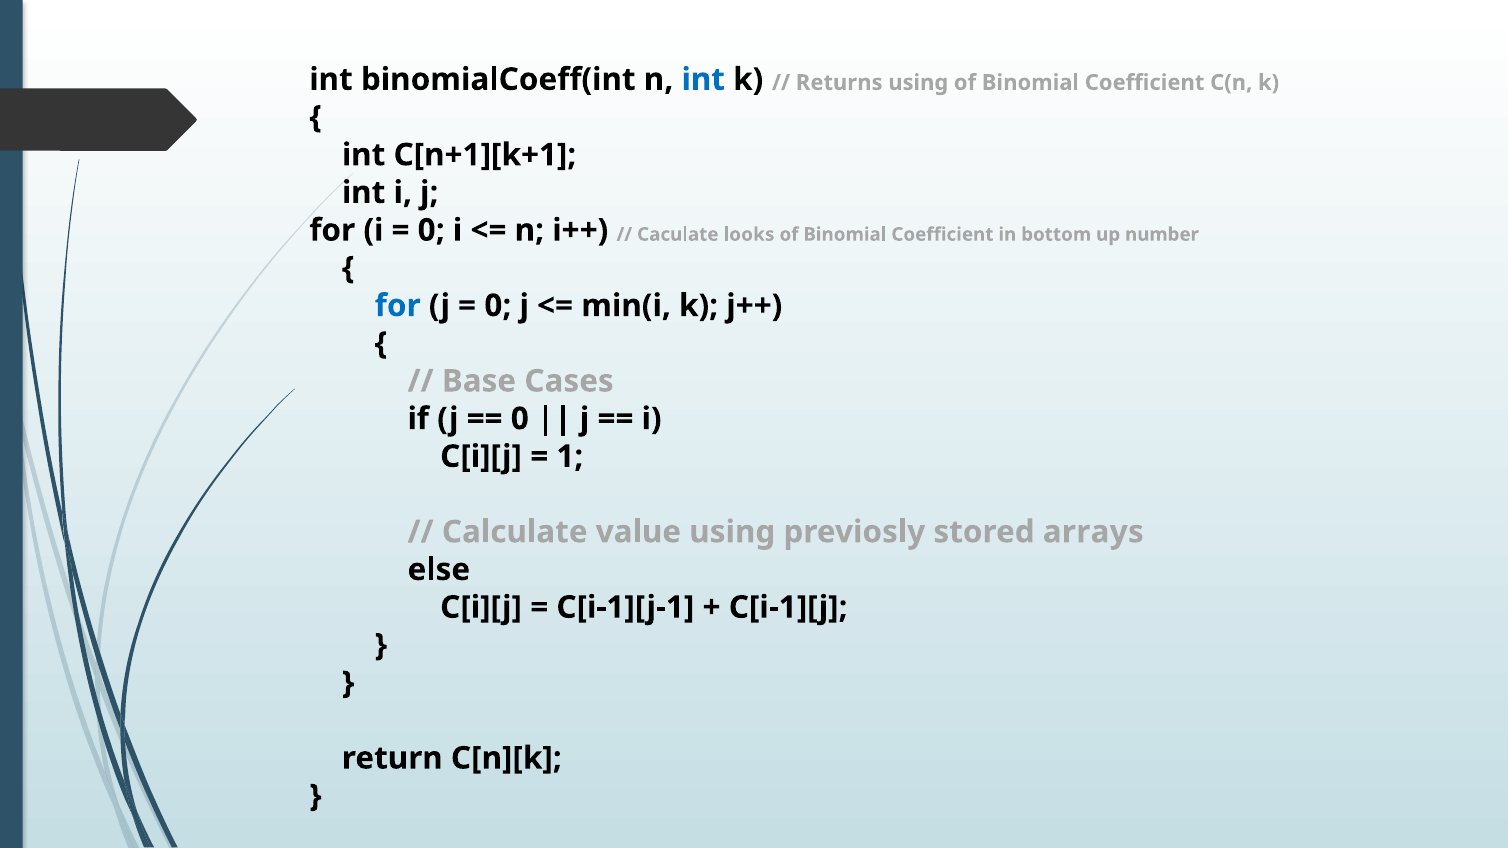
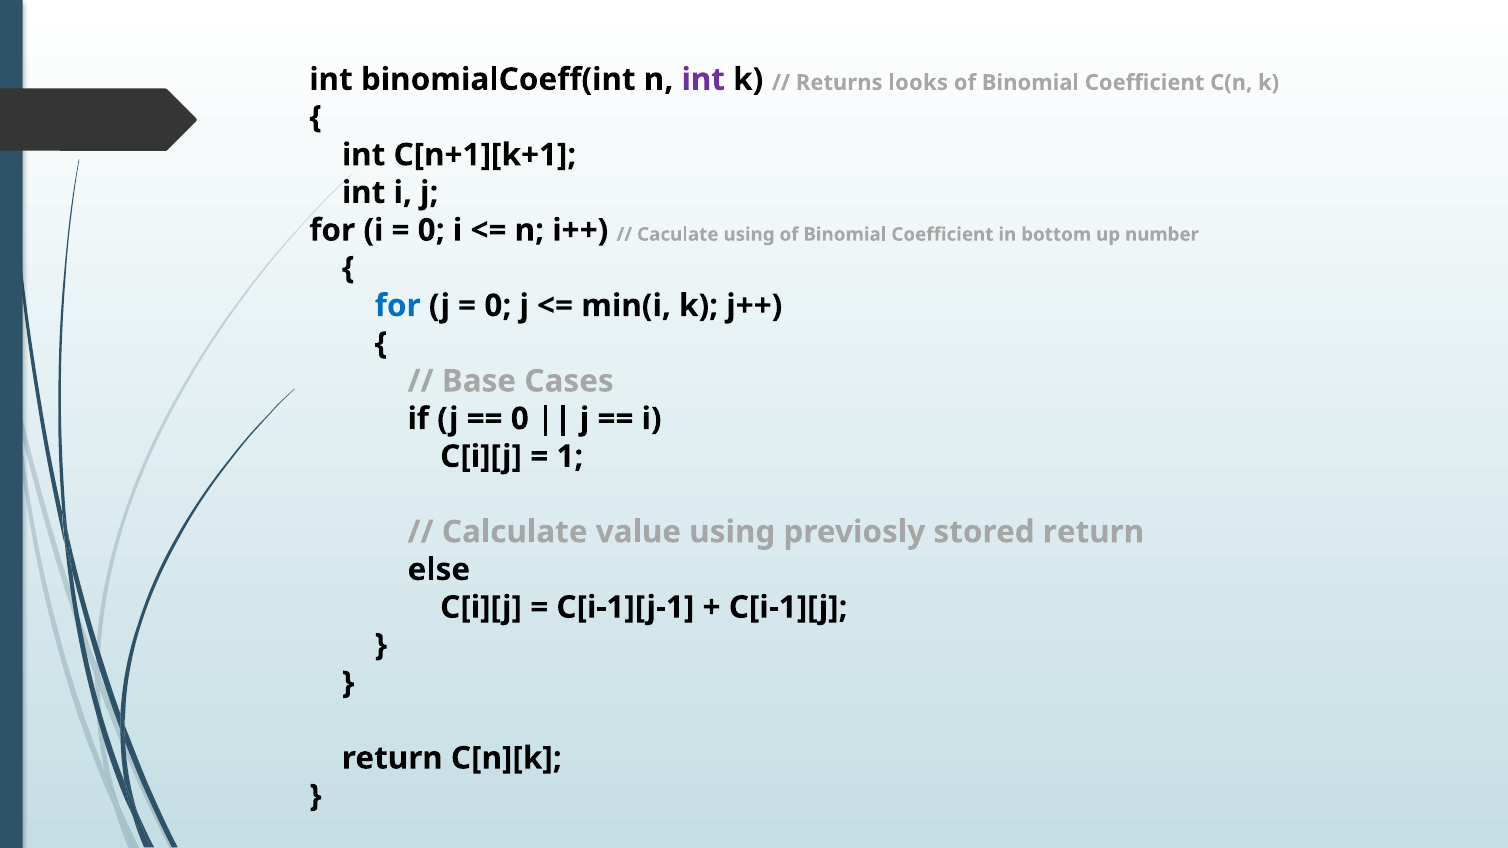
int colour: blue -> purple (703, 80)
Returns using: using -> looks (918, 83)
Caculate looks: looks -> using (749, 235)
stored arrays: arrays -> return (1093, 532)
